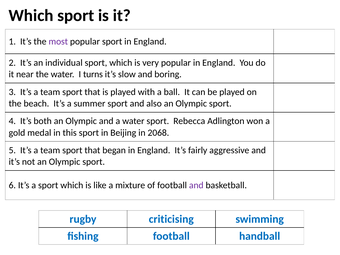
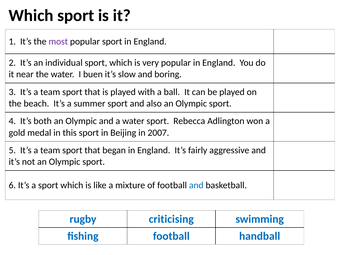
turns: turns -> buen (93, 74)
2068: 2068 -> 2007 (158, 133)
and colour: purple -> blue (196, 185)
